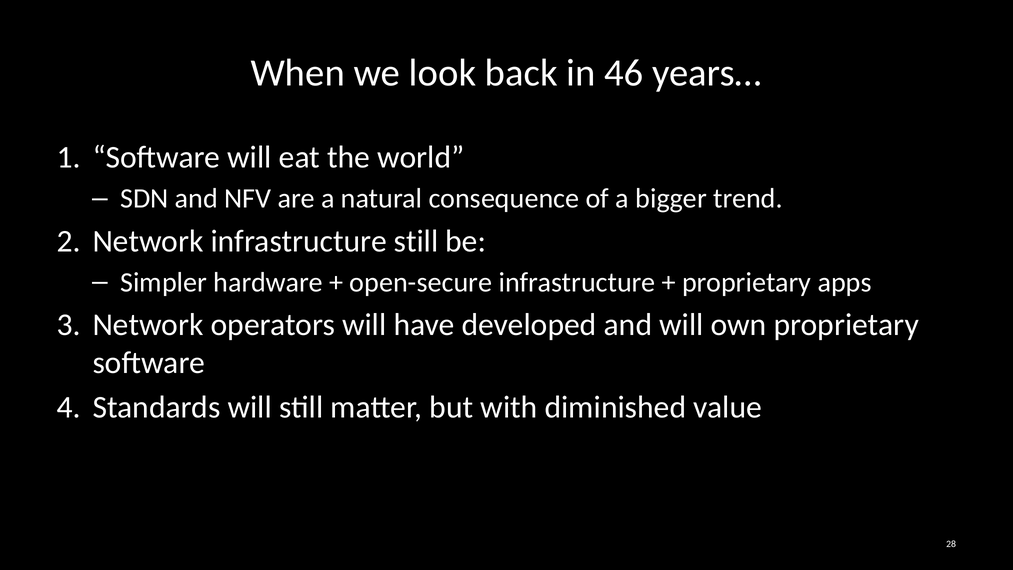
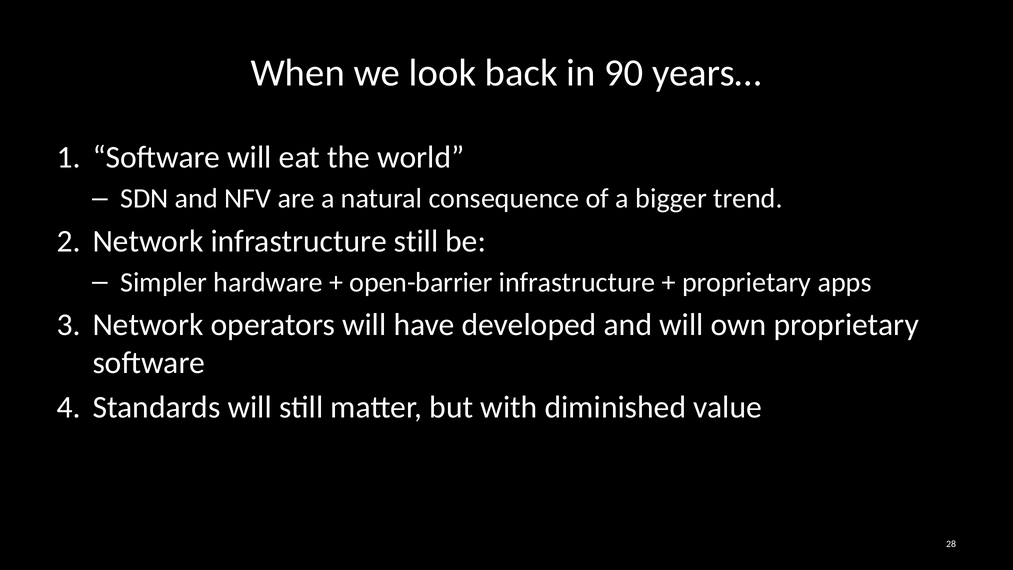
46: 46 -> 90 (624, 73)
open-secure: open-secure -> open-barrier (421, 282)
